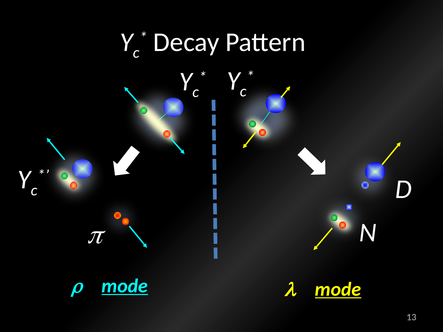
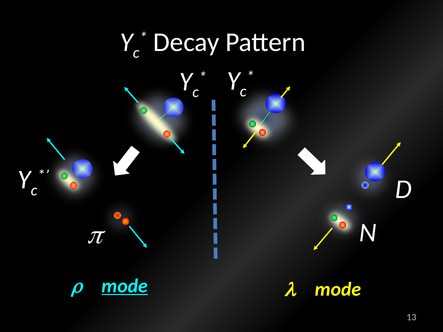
mode underline: present -> none (338, 290)
